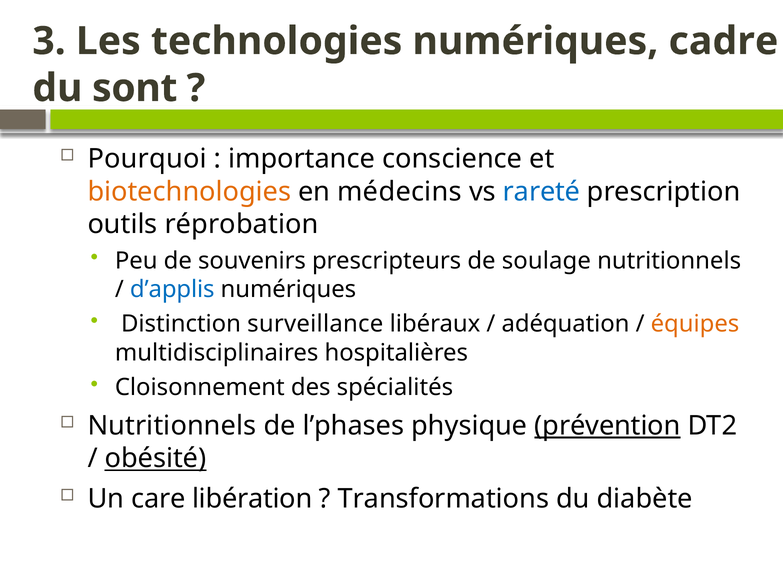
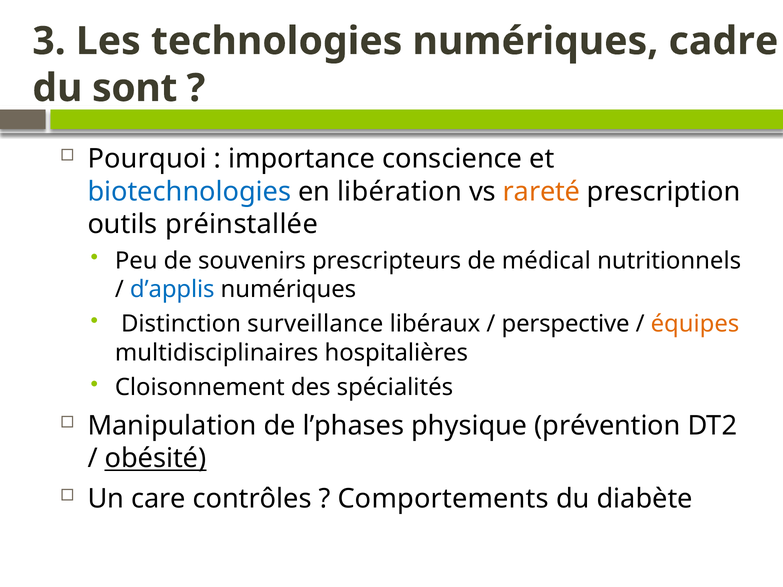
biotechnologies colour: orange -> blue (189, 192)
médecins: médecins -> libération (400, 192)
rareté colour: blue -> orange (542, 192)
réprobation: réprobation -> préinstallée (241, 224)
soulage: soulage -> médical (546, 261)
adéquation: adéquation -> perspective (566, 324)
Nutritionnels: Nutritionnels -> Manipulation (172, 426)
prévention underline: present -> none (608, 426)
libération: libération -> contrôles (252, 499)
Transformations: Transformations -> Comportements (443, 499)
